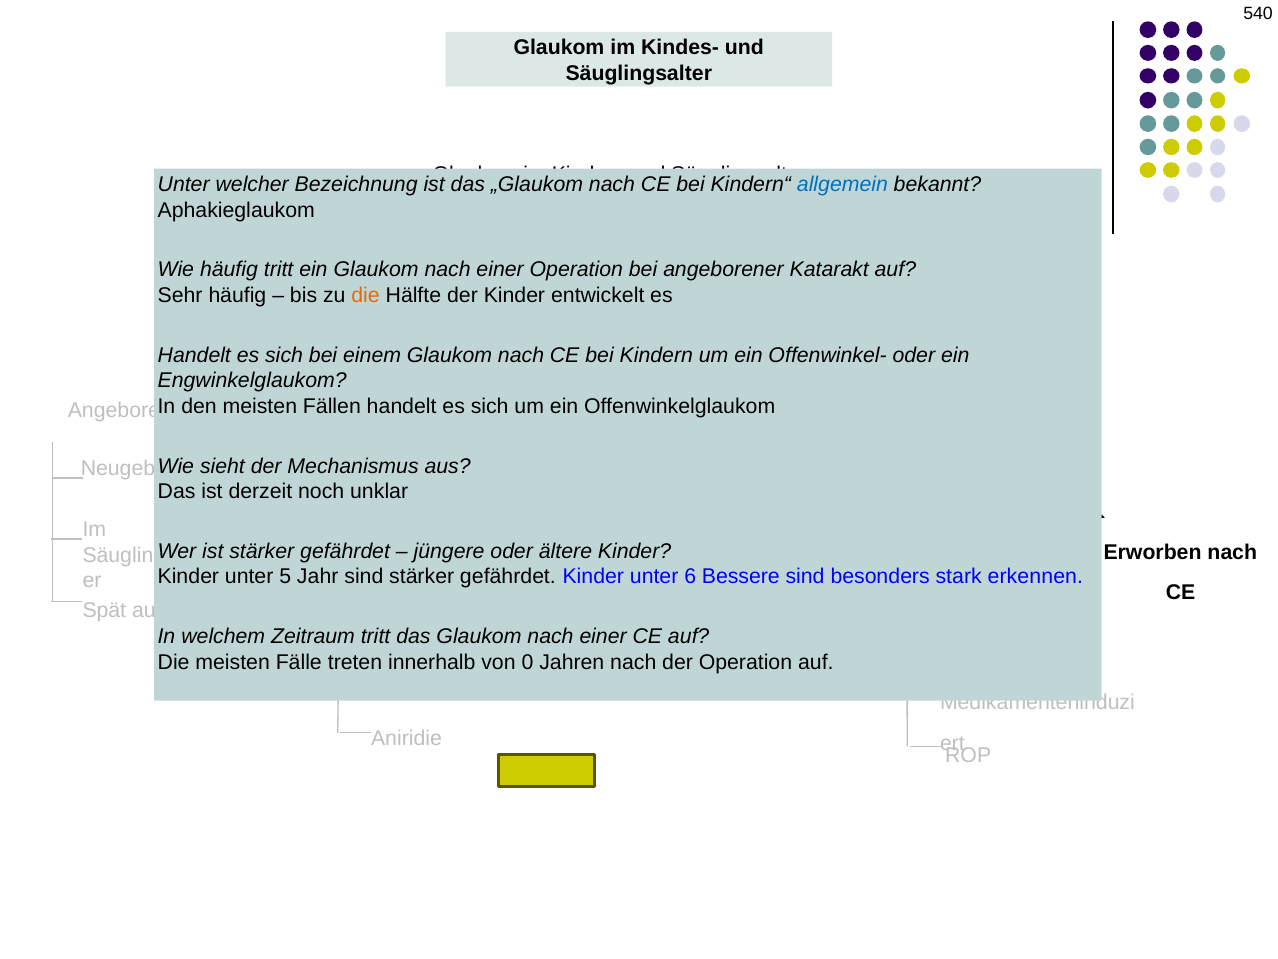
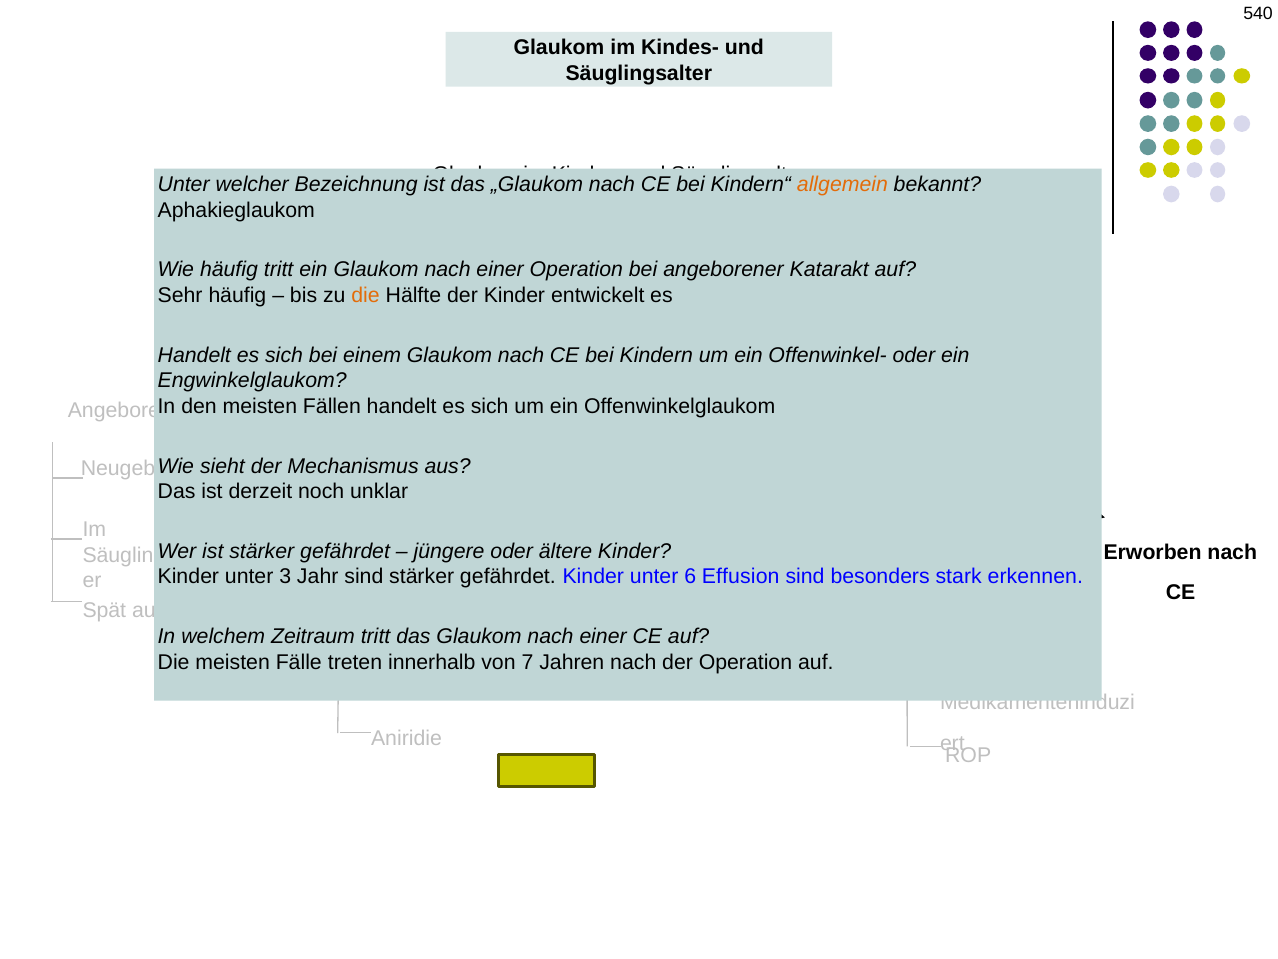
allgemein colour: blue -> orange (842, 185)
5: 5 -> 3 (285, 576)
Bessere: Bessere -> Effusion (741, 576)
0: 0 -> 7 (528, 662)
